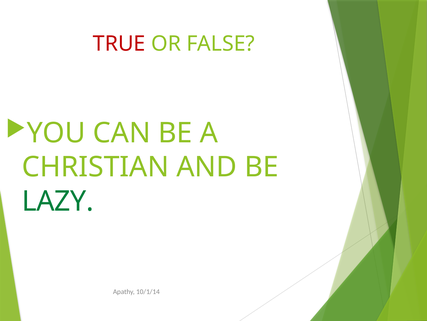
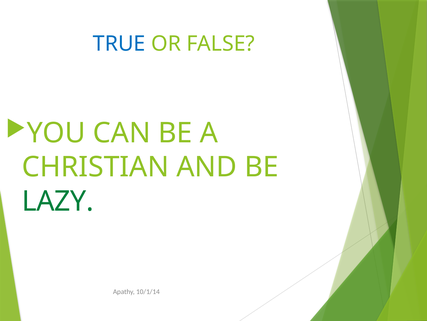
TRUE colour: red -> blue (119, 44)
